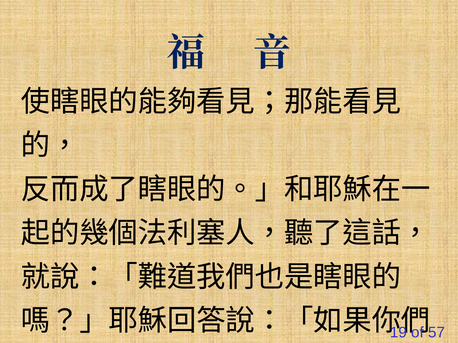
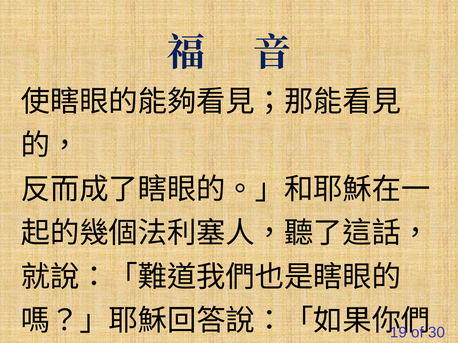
57: 57 -> 30 (436, 333)
